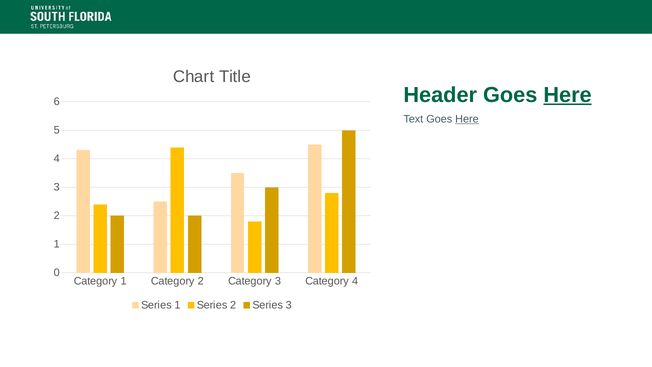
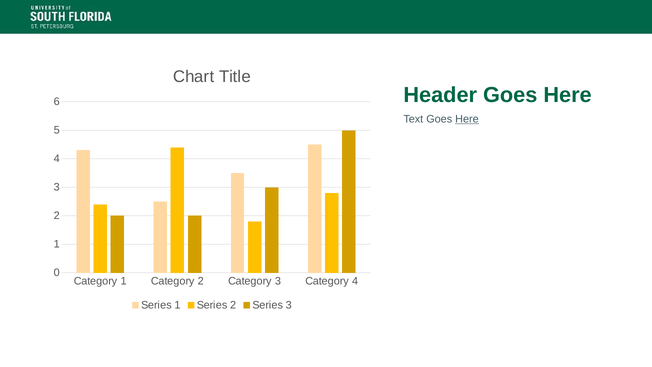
Here underline: present -> none (568, 95)
